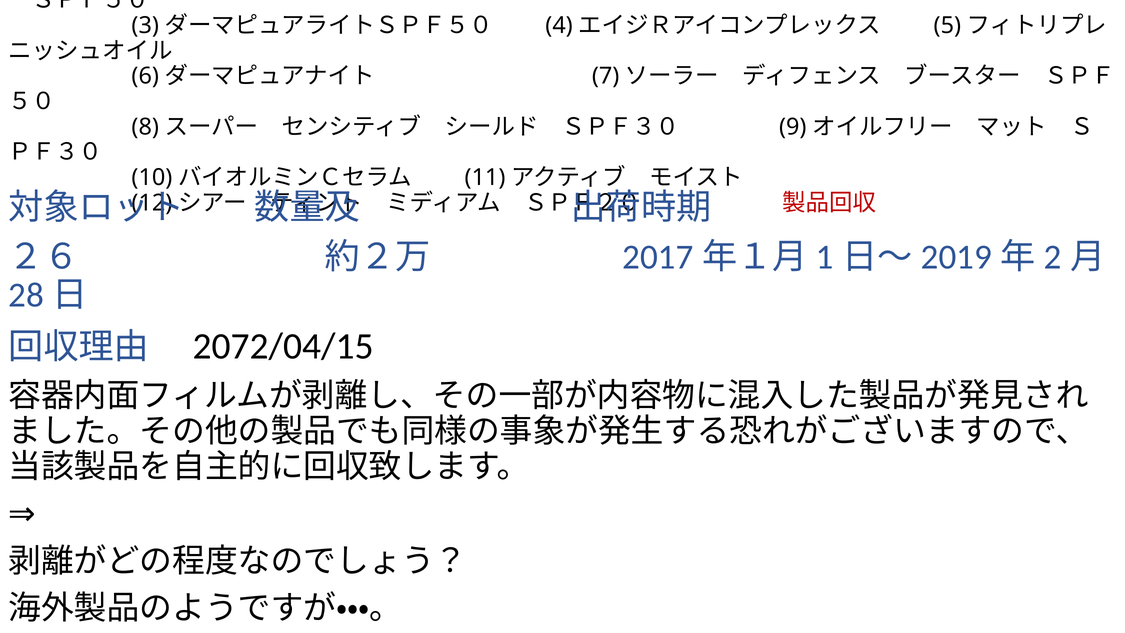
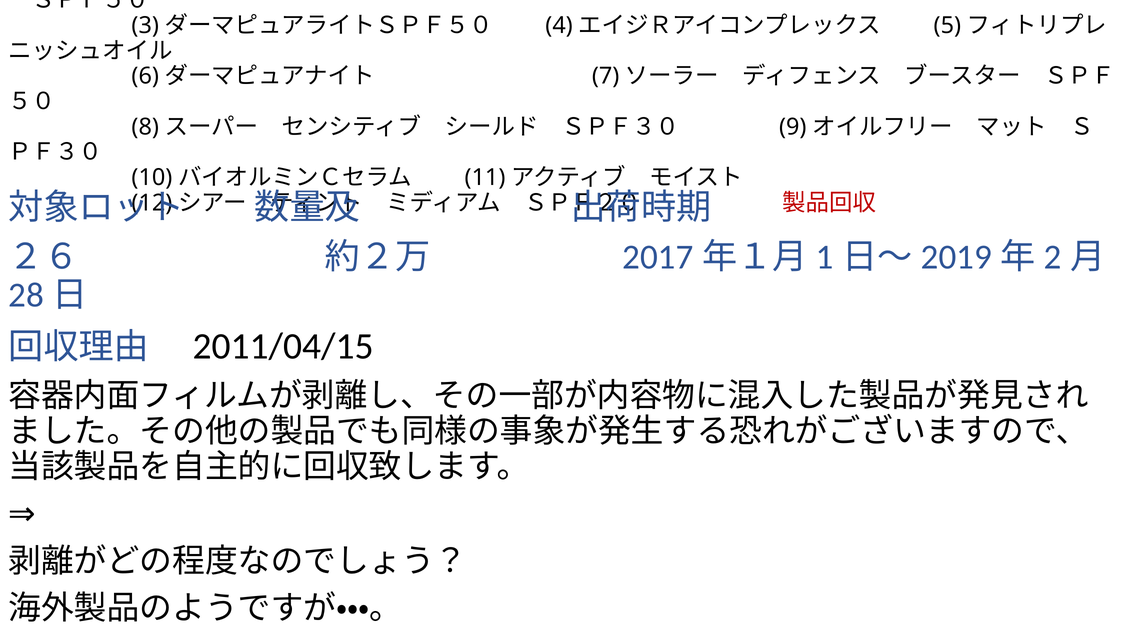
2072/04/15: 2072/04/15 -> 2011/04/15 (283, 346)
